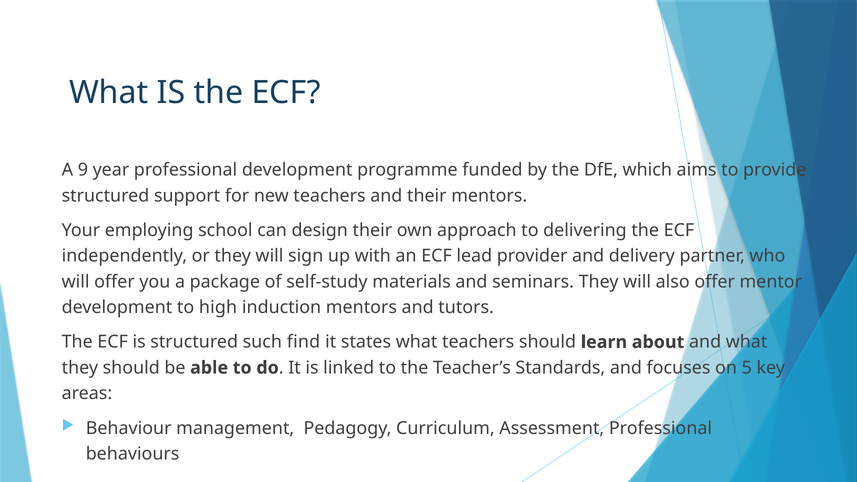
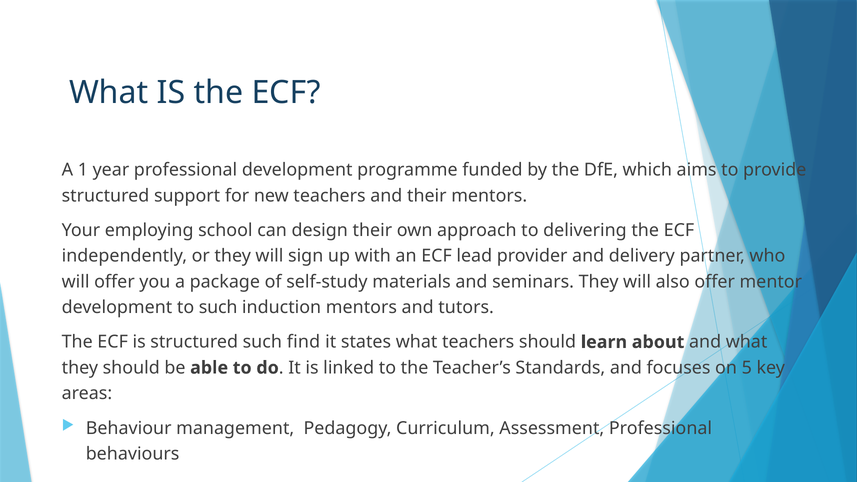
9: 9 -> 1 (83, 170)
to high: high -> such (218, 307)
